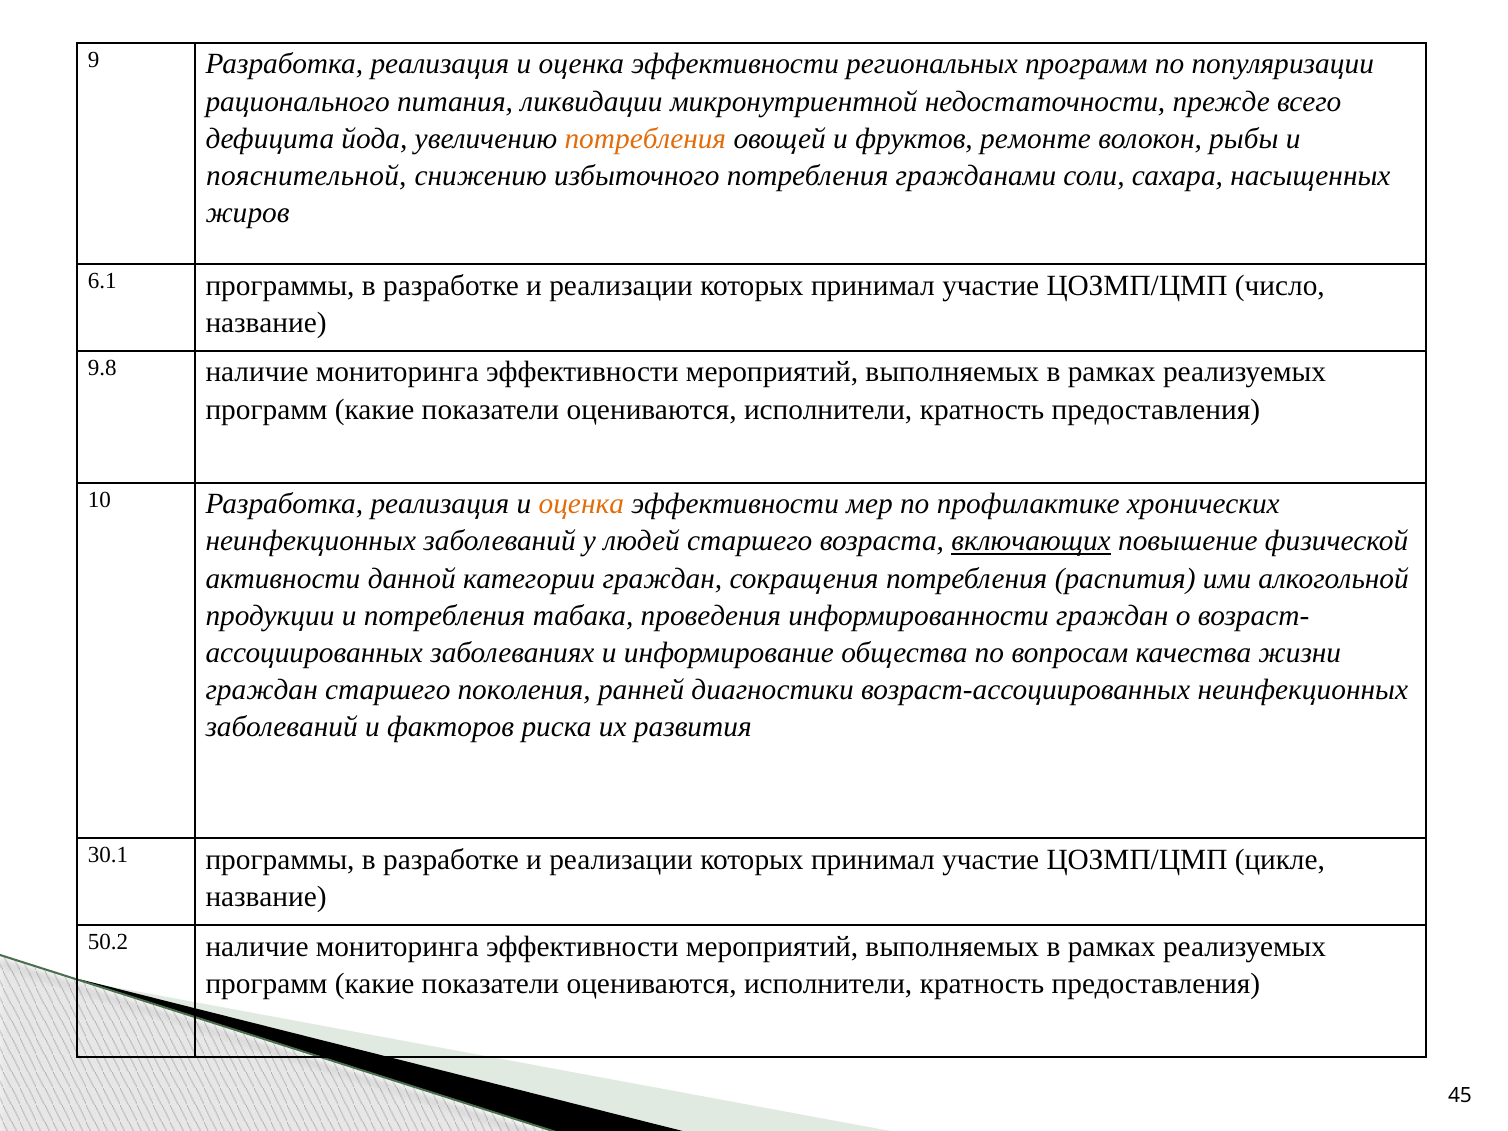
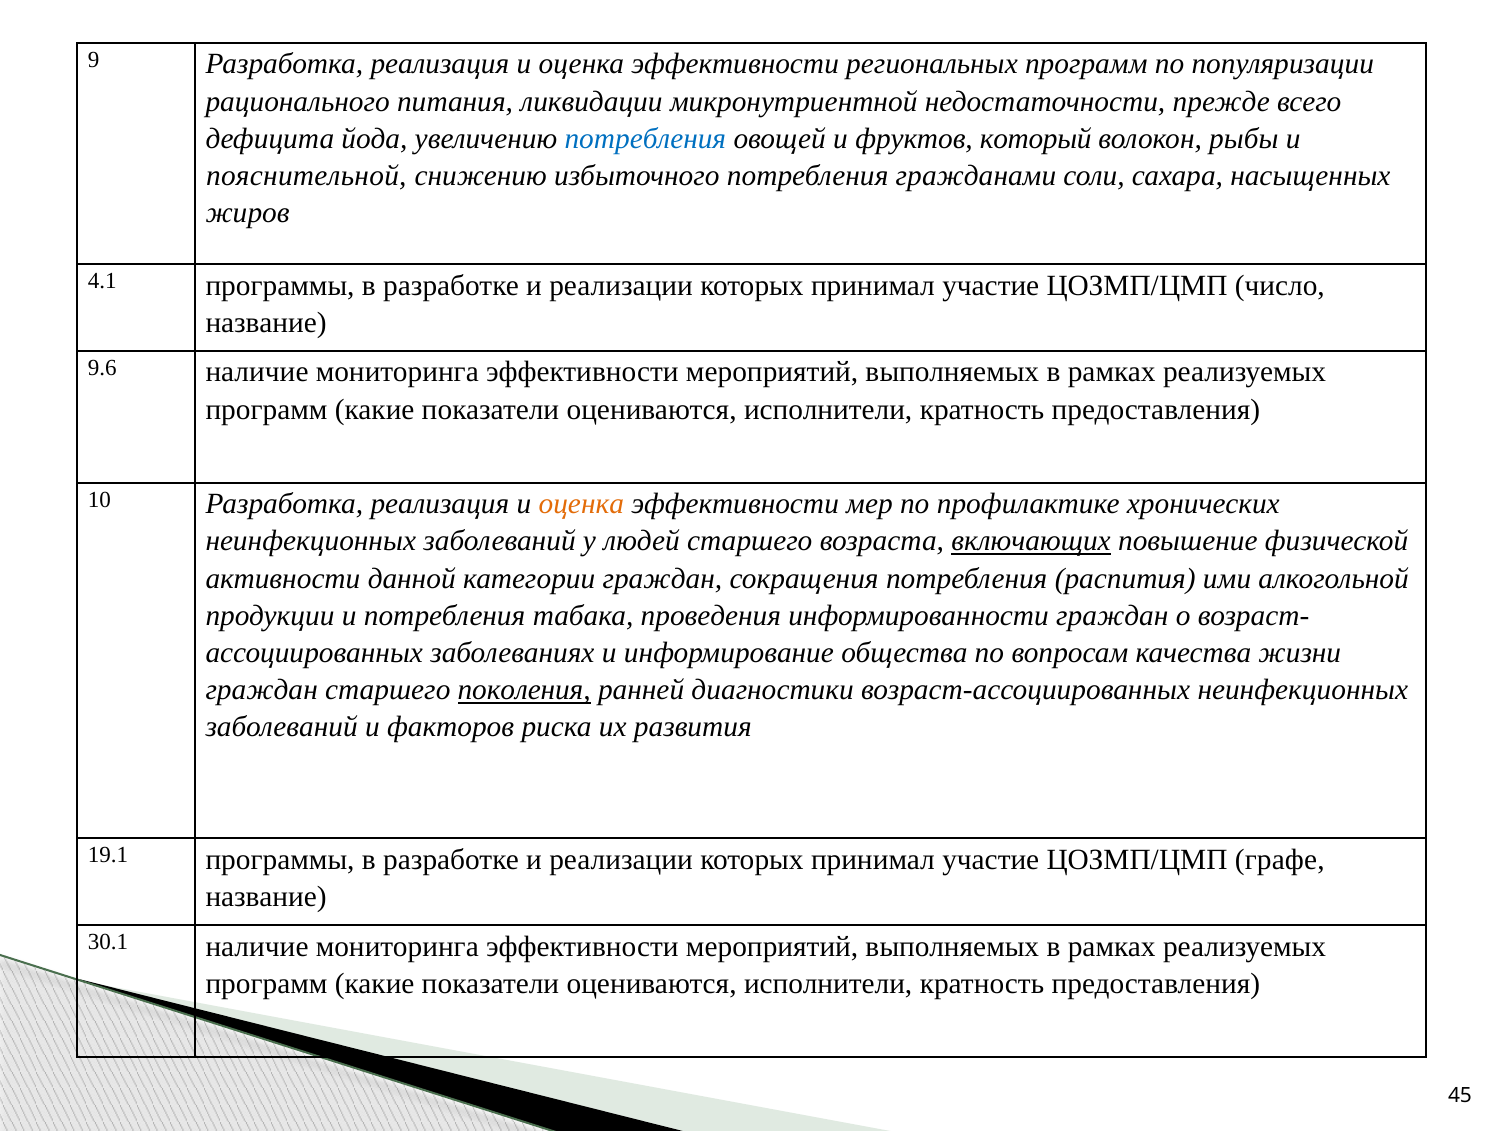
потребления colour: orange -> blue (645, 139)
ремонте: ремонте -> который (1036, 139)
6.1: 6.1 -> 4.1 (102, 281)
9.8: 9.8 -> 9.6 (102, 368)
поколения underline: none -> present (524, 690)
30.1: 30.1 -> 19.1 (108, 855)
цикле: цикле -> графе (1280, 860)
50.2: 50.2 -> 30.1 (108, 942)
